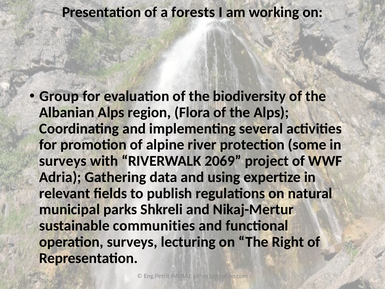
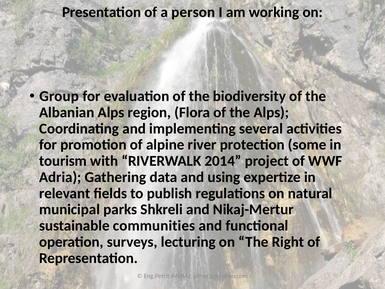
forests: forests -> person (193, 12)
surveys: surveys -> tourism (63, 161)
2069: 2069 -> 2014 (223, 161)
